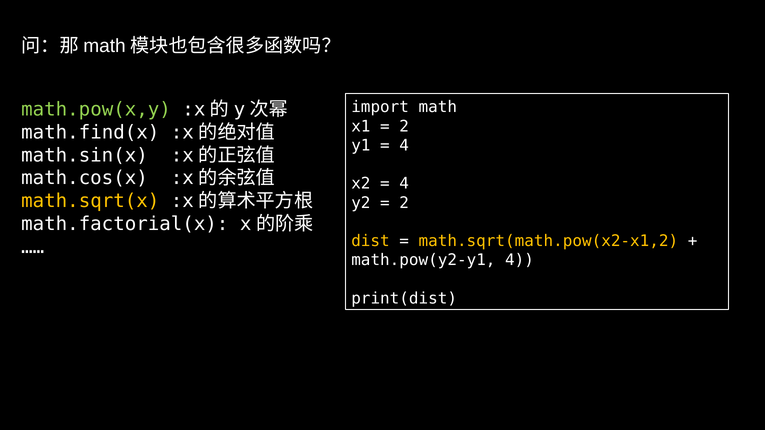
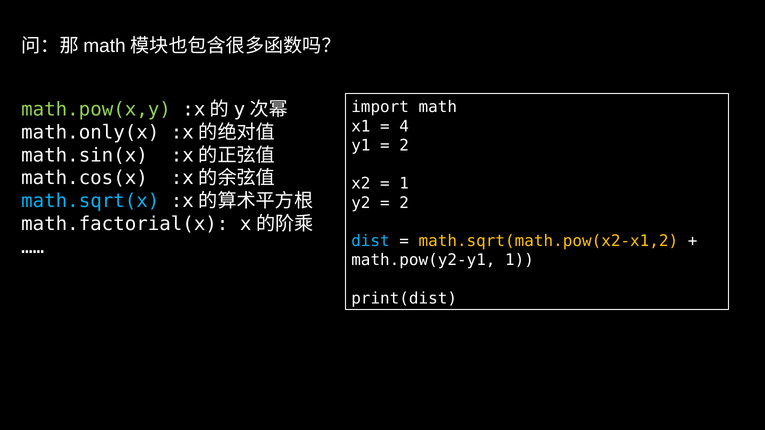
2: 2 -> 4 (404, 126)
math.find(x: math.find(x -> math.only(x (90, 132)
4: 4 -> 2 (404, 146)
4: 4 -> 1 (404, 184)
math.sqrt(x colour: yellow -> light blue (90, 201)
dist colour: yellow -> light blue (370, 241)
math.pow(y2-y1 4: 4 -> 1 (520, 260)
